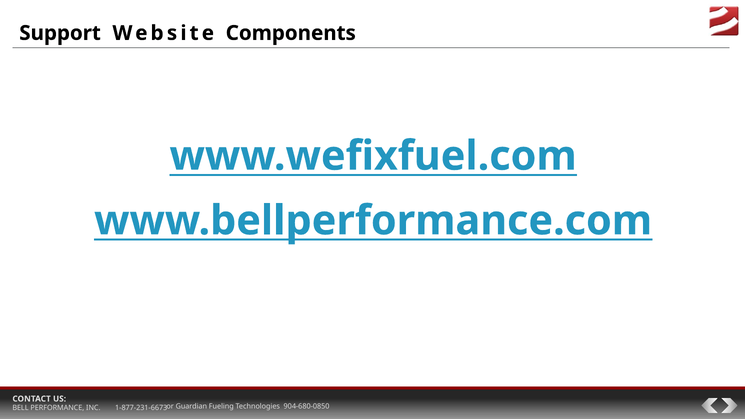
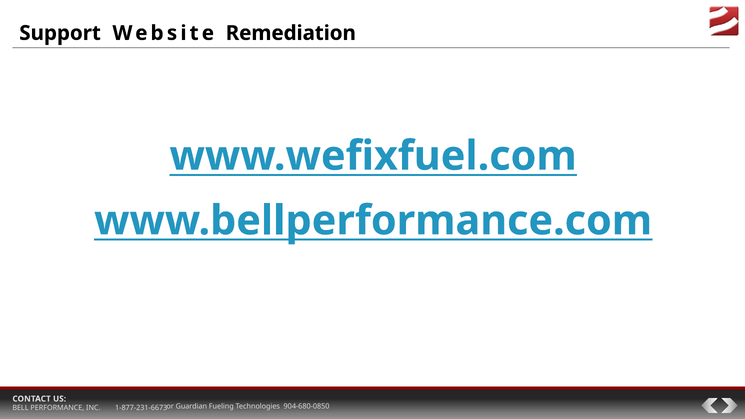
Components: Components -> Remediation (291, 33)
